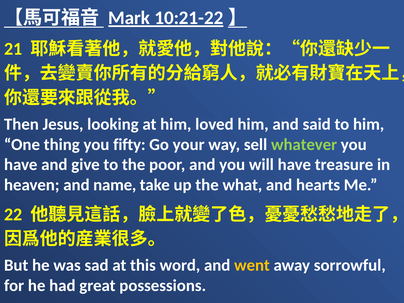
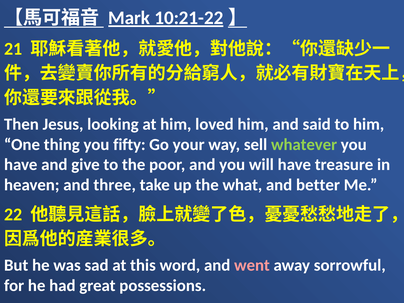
name: name -> three (115, 185)
hearts: hearts -> better (318, 185)
went colour: yellow -> pink (252, 265)
